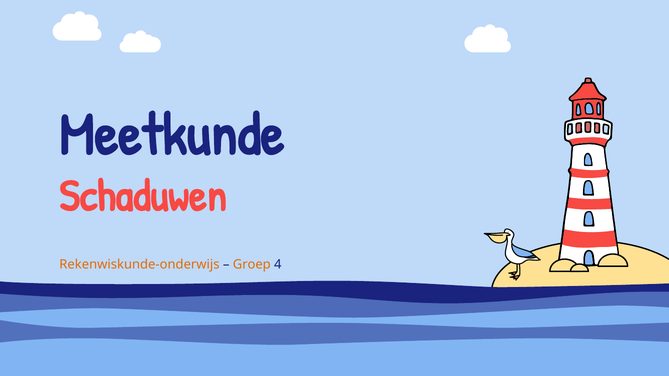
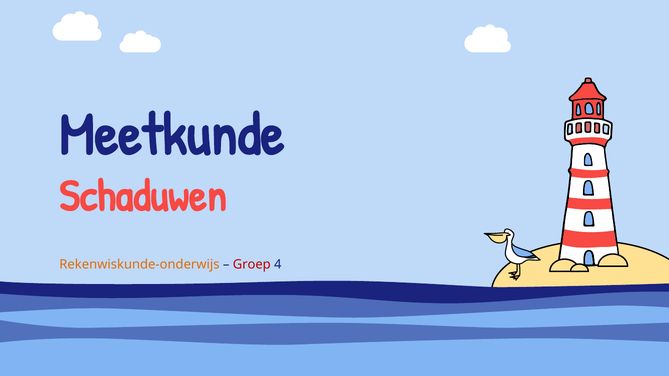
Groep colour: orange -> red (252, 265)
